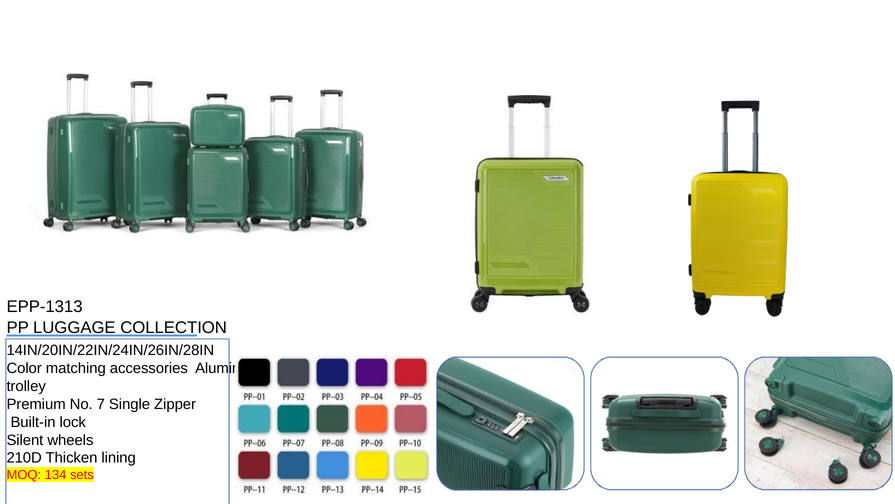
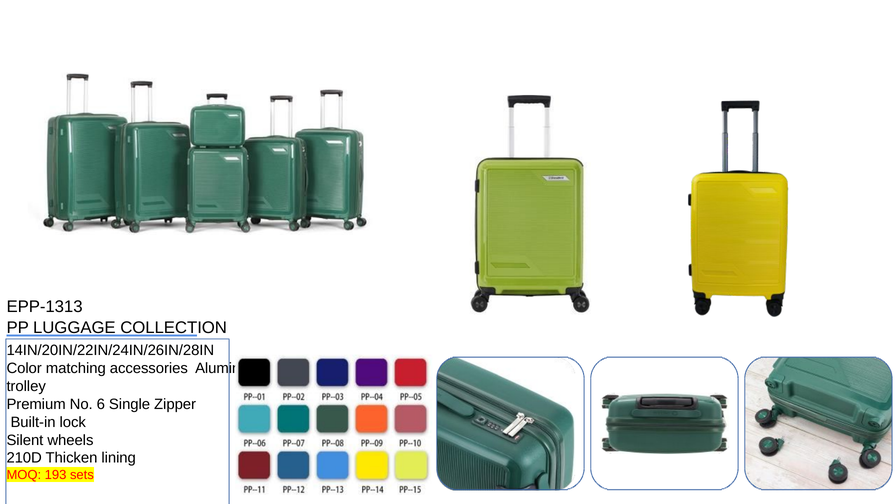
7: 7 -> 6 (101, 404)
134: 134 -> 193 (56, 474)
